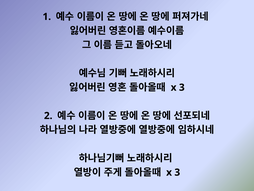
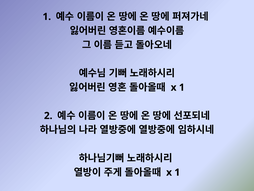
3: 3 -> 1 (182, 87)
3: 3 -> 1 (177, 172)
